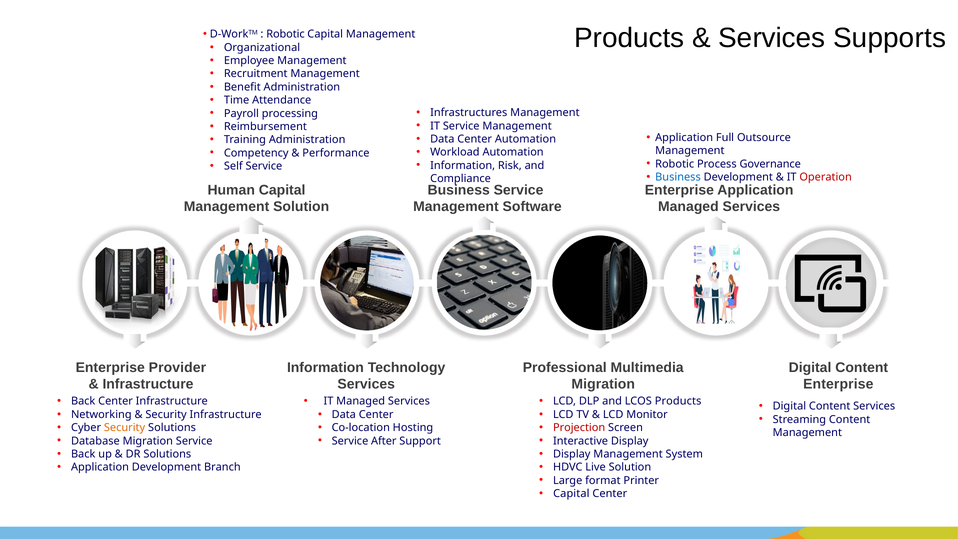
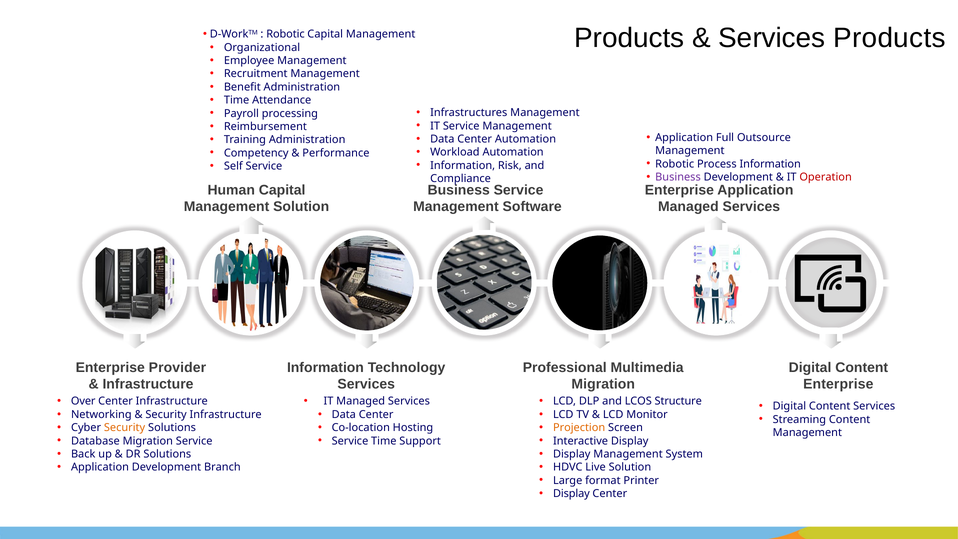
Services Supports: Supports -> Products (889, 38)
Process Governance: Governance -> Information (770, 164)
Business colour: blue -> purple (678, 177)
Back: Back -> Over (83, 401)
LCOS Products: Products -> Structure (678, 401)
Projection colour: red -> orange (579, 428)
Service After: After -> Time (384, 441)
Capital: Capital -> Display (571, 494)
